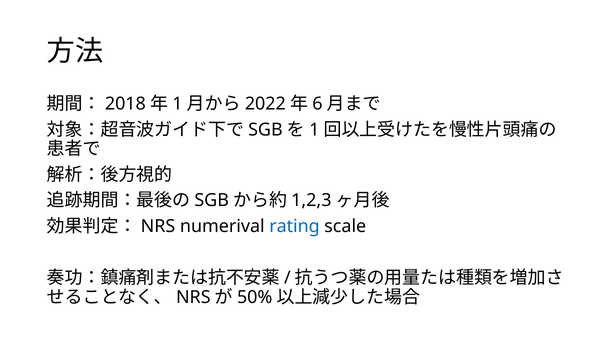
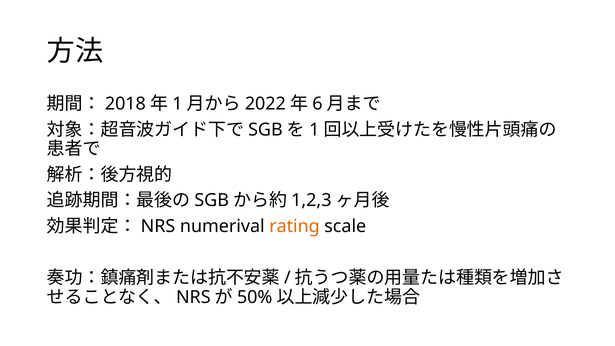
rating colour: blue -> orange (295, 226)
